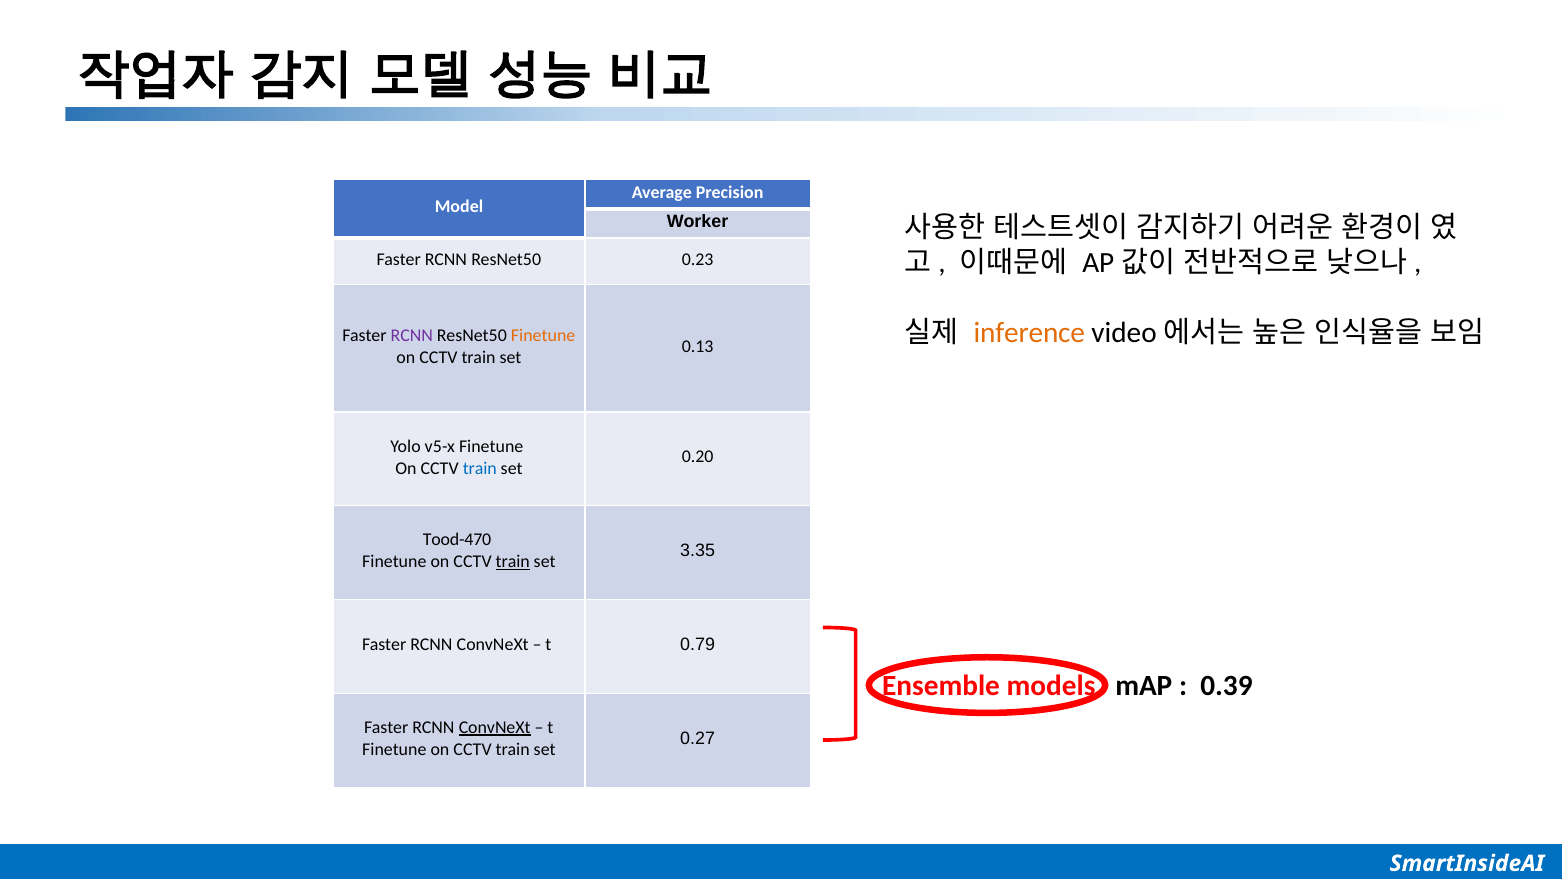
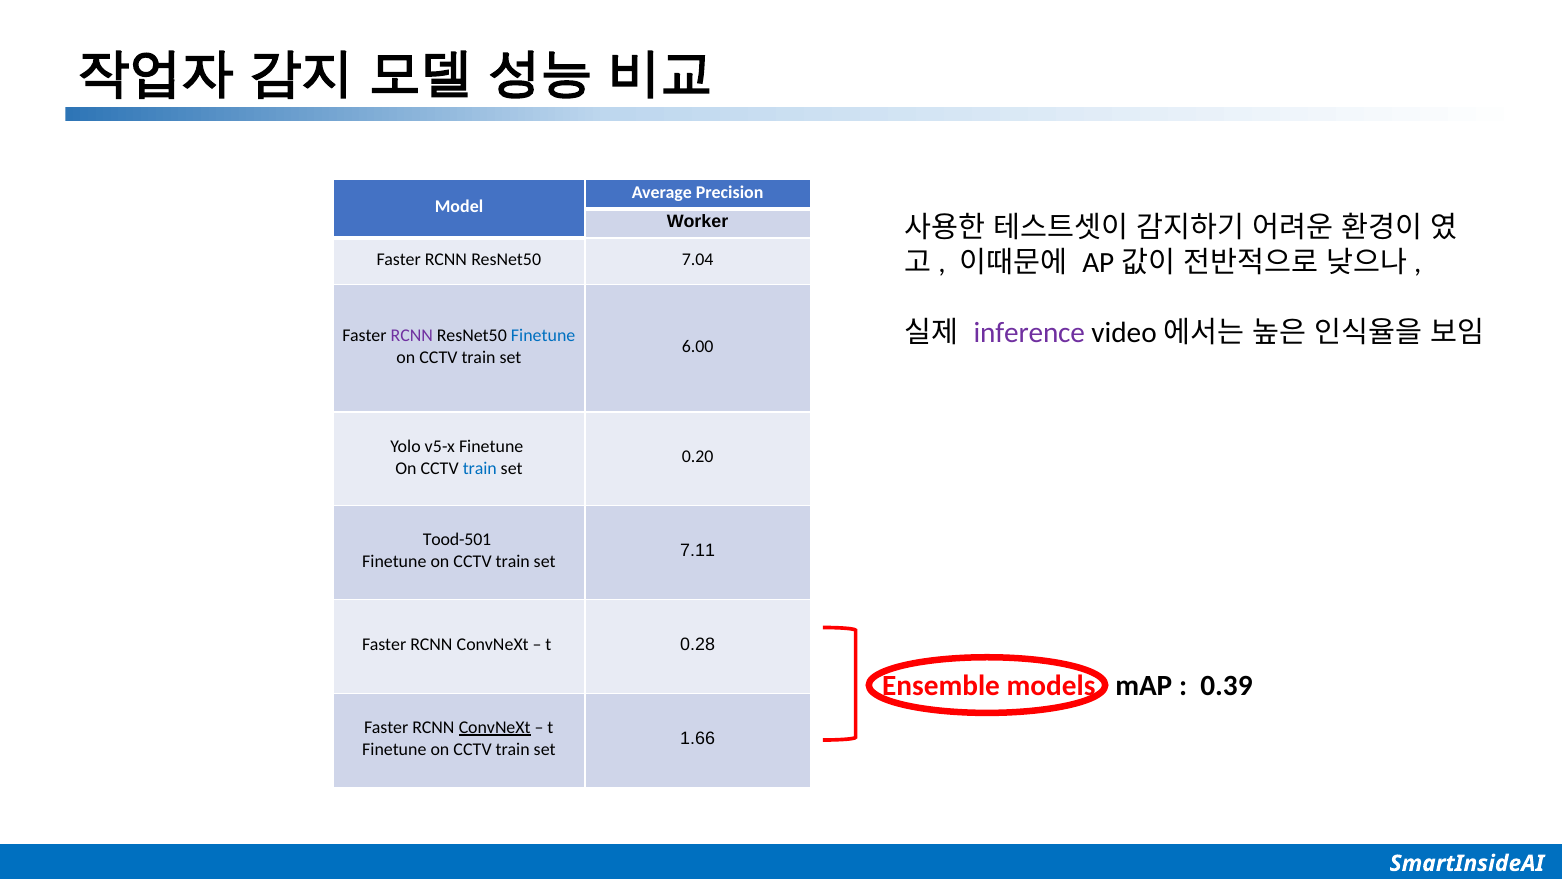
0.23: 0.23 -> 7.04 (698, 259)
inference colour: orange -> purple (1029, 333)
Finetune colour: orange -> blue (543, 335)
0.13: 0.13 -> 6.00 (698, 346)
Tood-470: Tood-470 -> Tood-501 (457, 539)
3.35: 3.35 -> 7.11 (698, 550)
train underline: present -> none (513, 561)
0.79: 0.79 -> 0.28 (698, 644)
0.27: 0.27 -> 1.66 (698, 738)
